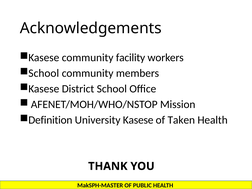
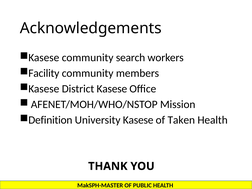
facility: facility -> search (131, 58)
School: School -> Facility (44, 73)
District School: School -> Kasese (112, 89)
